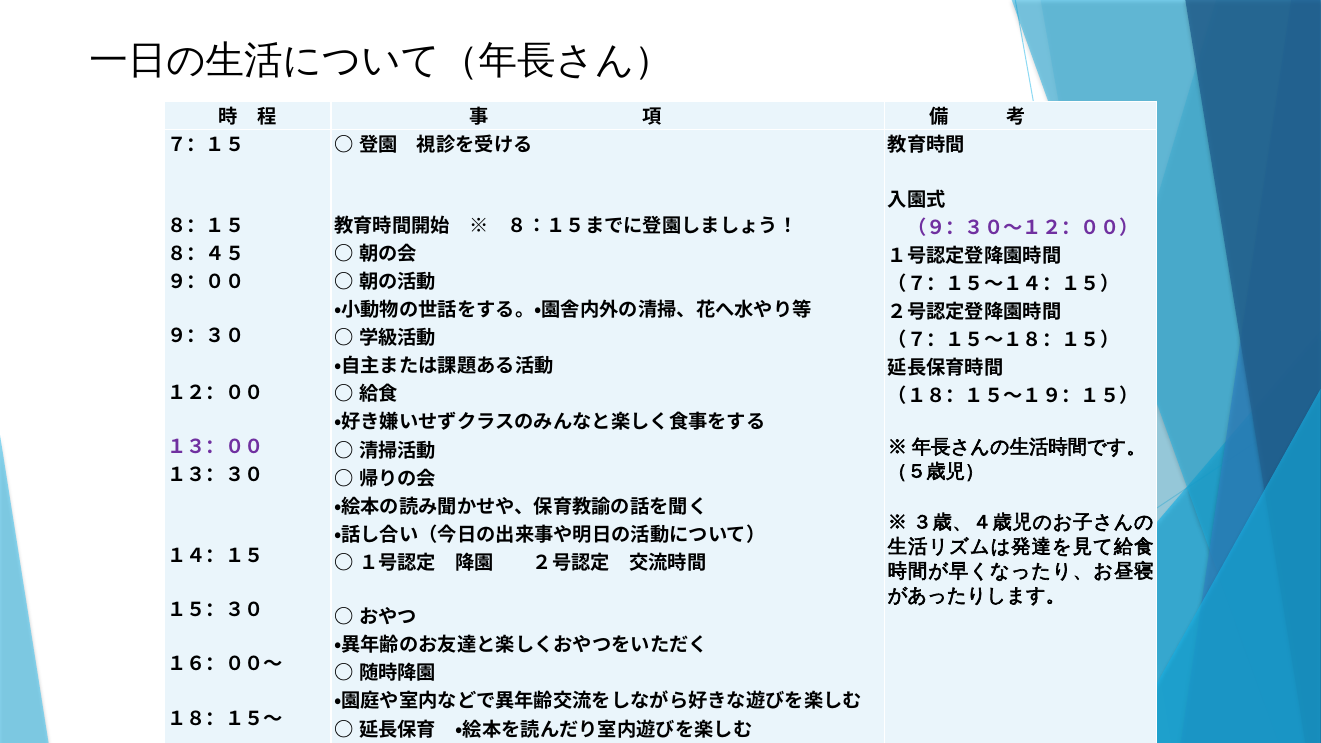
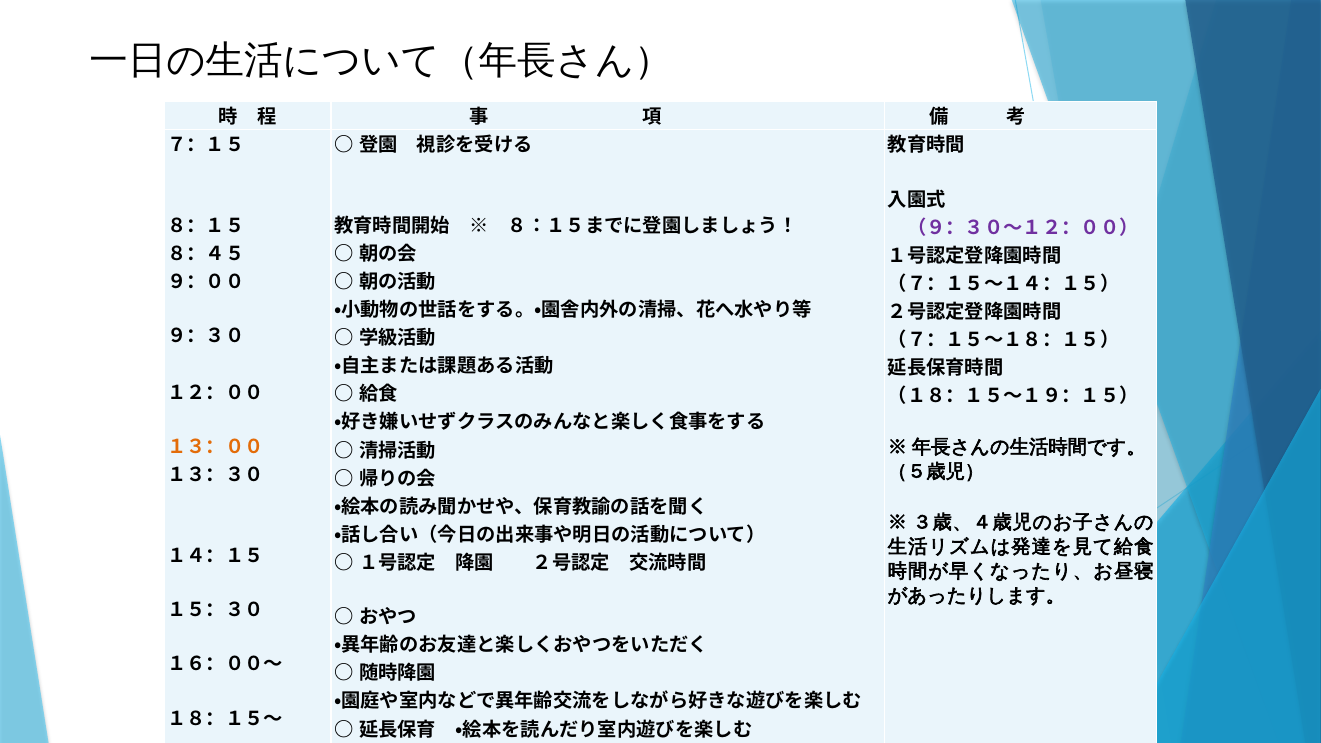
１３：００ colour: purple -> orange (215, 447)
